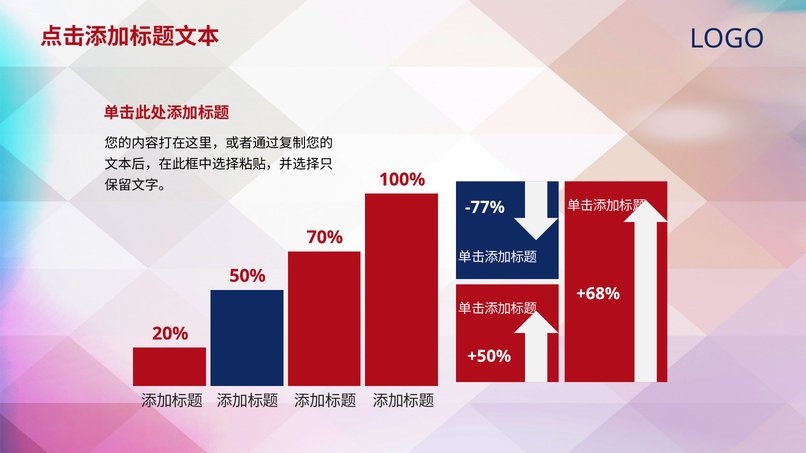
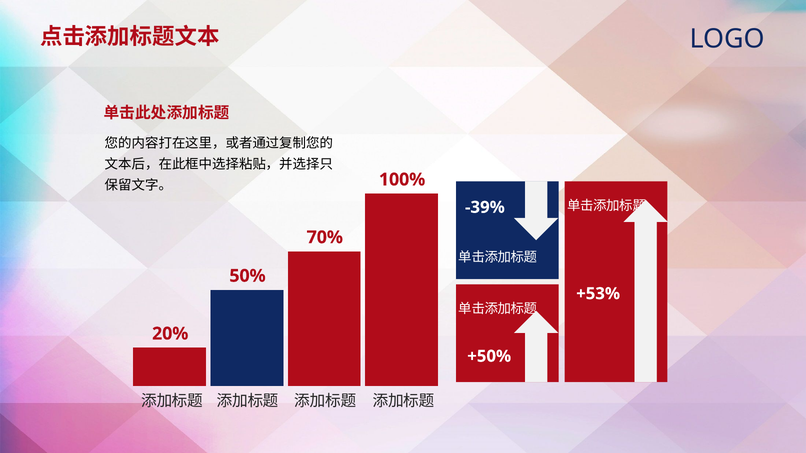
-77%: -77% -> -39% (485, 207)
+68%: +68% -> +53% (598, 294)
